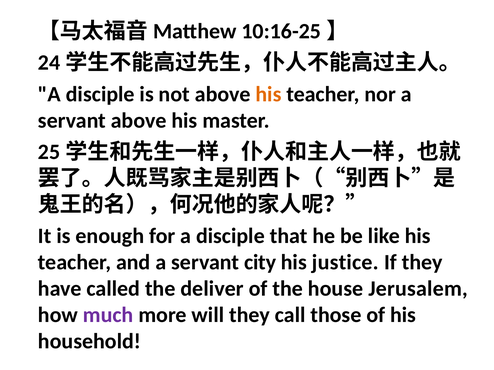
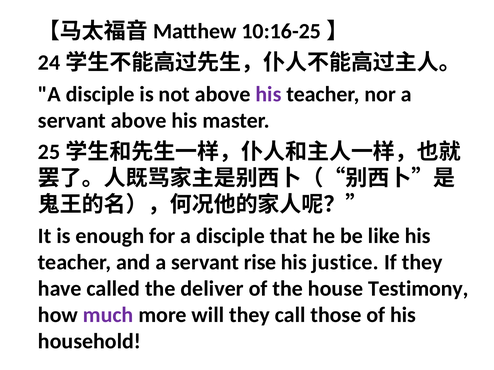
his colour: orange -> purple (268, 94)
city: city -> rise (260, 263)
Jerusalem: Jerusalem -> Testimony (418, 289)
